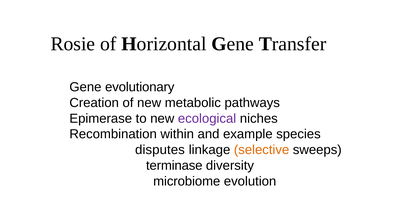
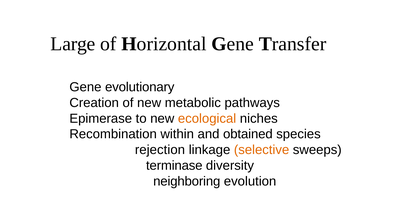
Rosie: Rosie -> Large (73, 44)
ecological colour: purple -> orange (207, 118)
example: example -> obtained (248, 134)
disputes: disputes -> rejection (160, 150)
microbiome: microbiome -> neighboring (187, 181)
